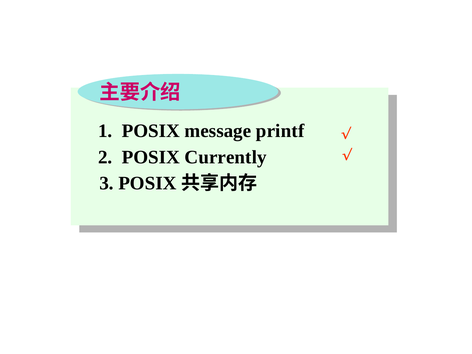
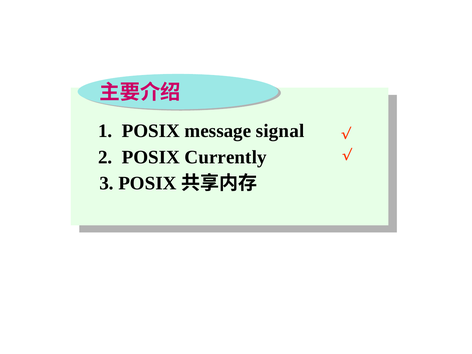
printf: printf -> signal (280, 131)
